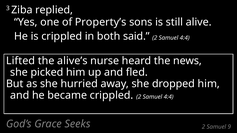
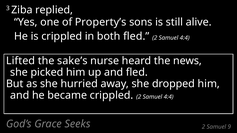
both said: said -> fled (136, 36)
alive’s: alive’s -> sake’s (72, 61)
